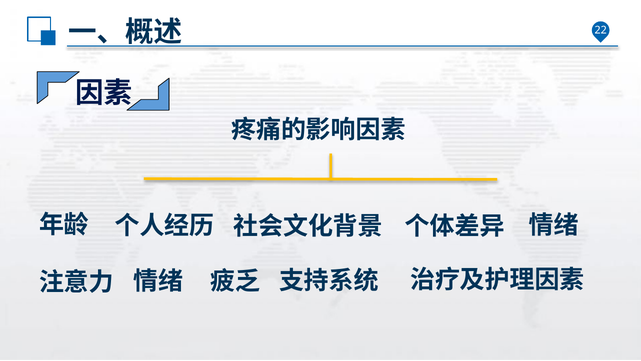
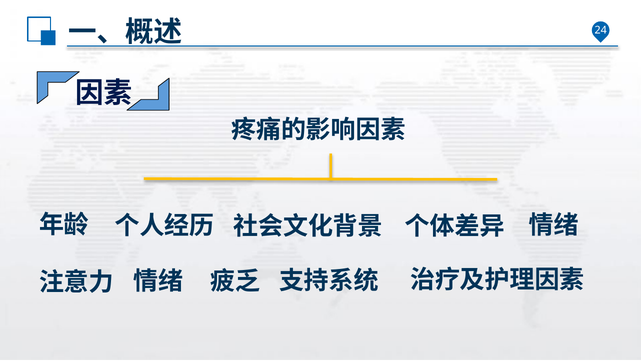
22: 22 -> 24 (601, 30)
